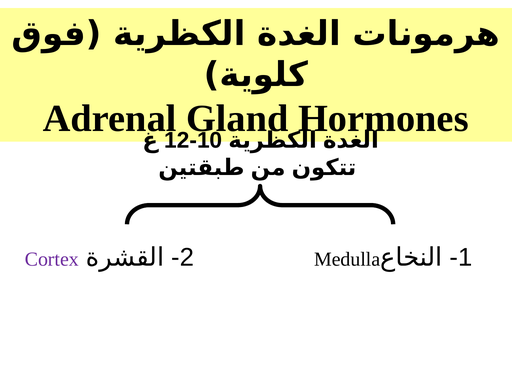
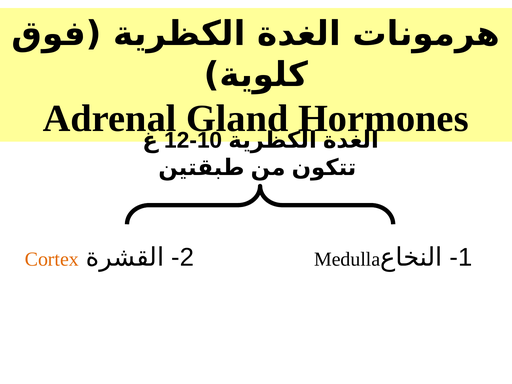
Cortex colour: purple -> orange (52, 259)
